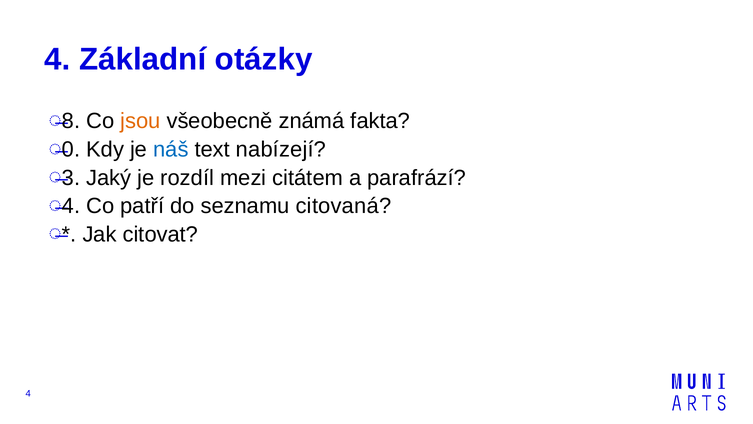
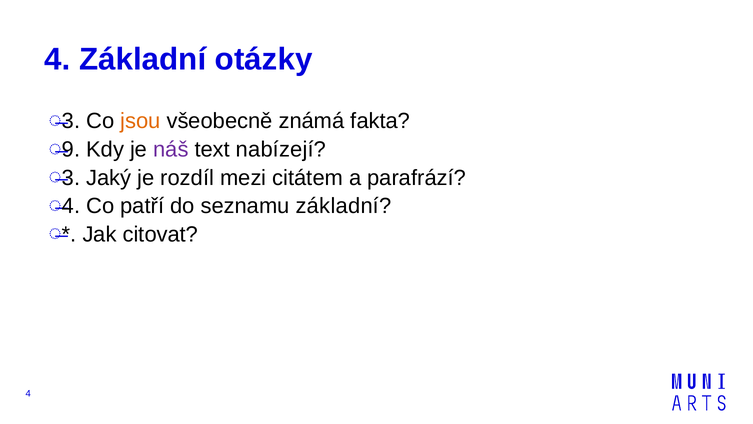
8: 8 -> 3 (71, 121)
0: 0 -> 9 (71, 149)
náš colour: blue -> purple (171, 149)
seznamu citovaná: citovaná -> základní (344, 206)
